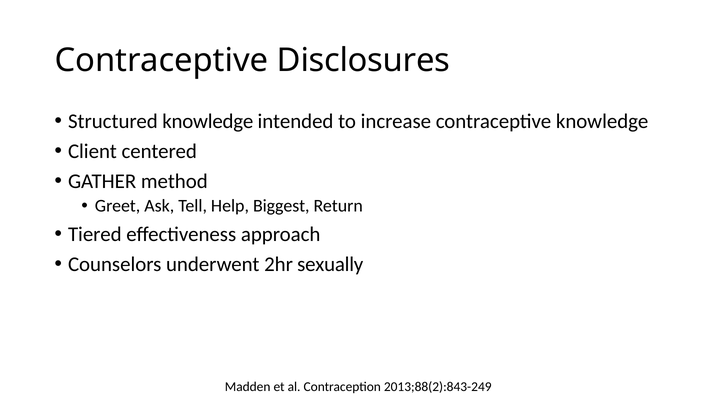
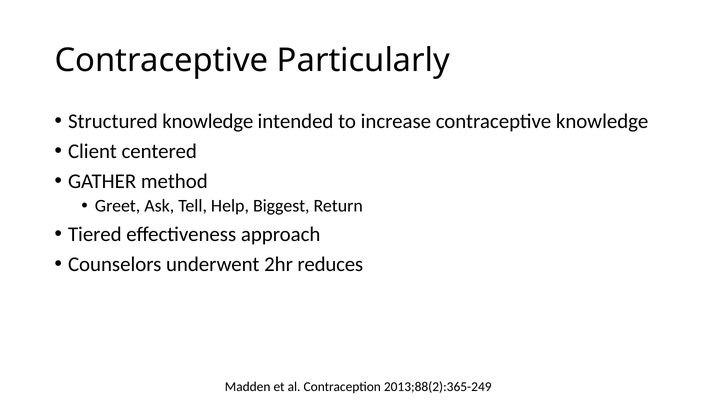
Disclosures: Disclosures -> Particularly (363, 60)
sexually: sexually -> reduces (330, 264)
2013;88(2):843-249: 2013;88(2):843-249 -> 2013;88(2):365-249 (438, 387)
